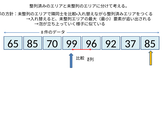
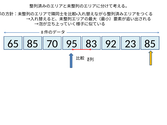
99: 99 -> 95 (72, 44)
96: 96 -> 83 (91, 44)
37: 37 -> 23 (130, 44)
